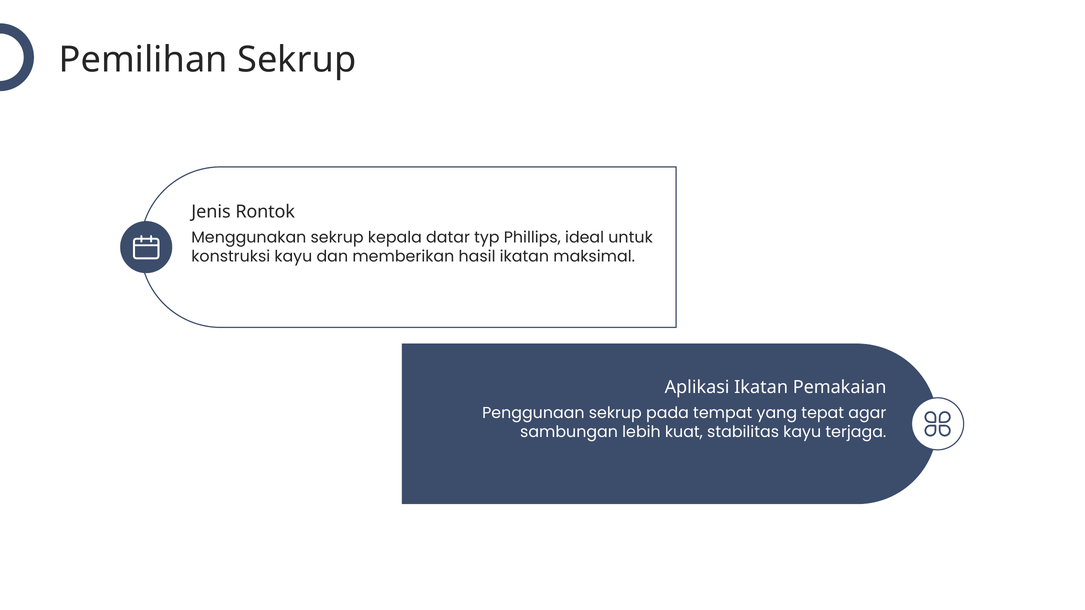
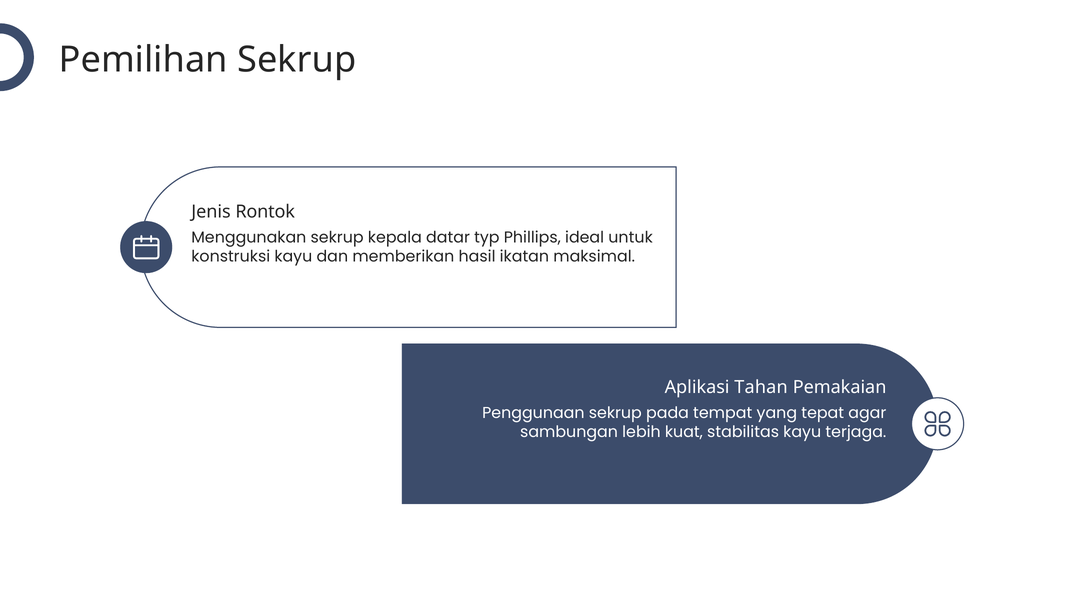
Aplikasi Ikatan: Ikatan -> Tahan (761, 387)
